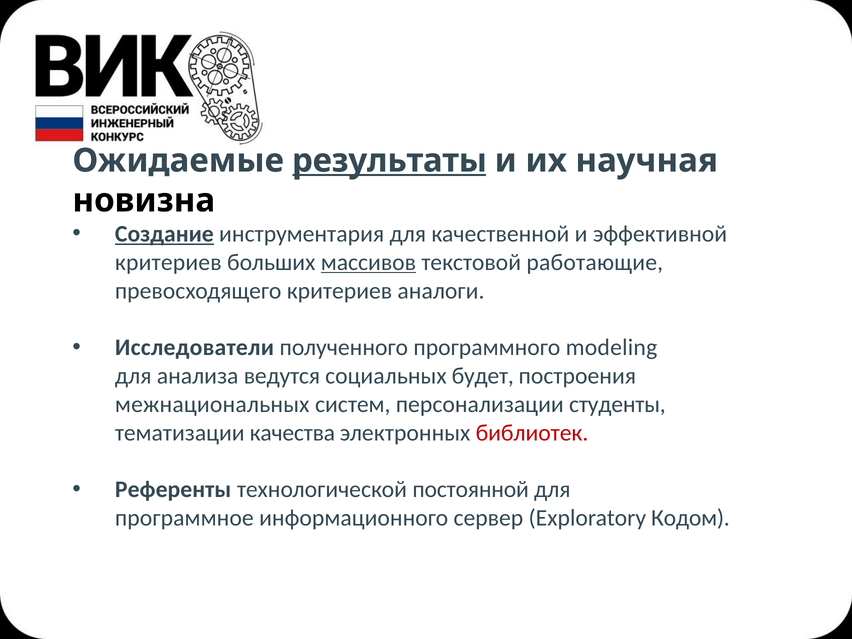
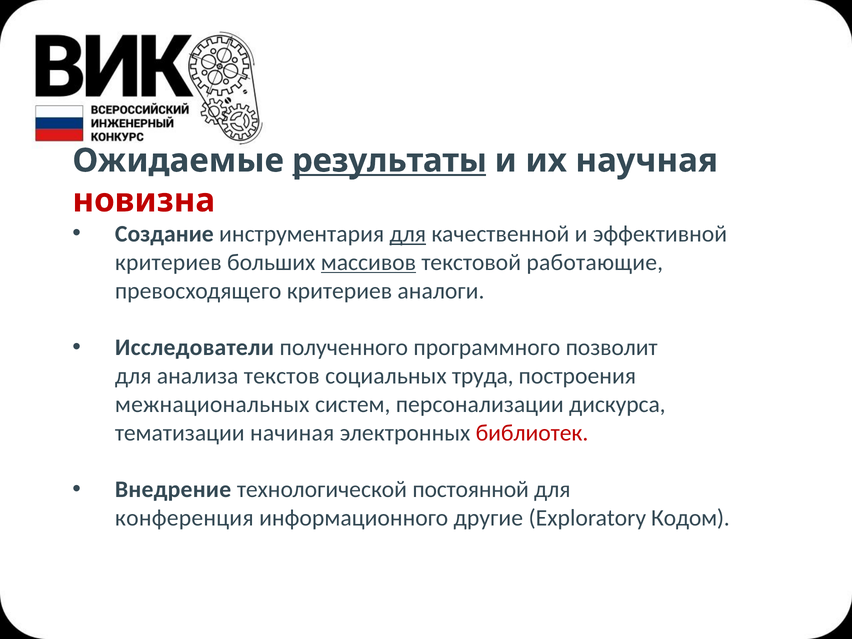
новизна colour: black -> red (144, 200)
Создание underline: present -> none (164, 234)
для underline: none -> present (408, 234)
modeling: modeling -> позволит (612, 348)
ведутся: ведутся -> текстов (282, 376)
будет: будет -> труда (483, 376)
студенты: студенты -> дискурса (617, 404)
качества: качества -> начиная (292, 433)
Референты: Референты -> Внедрение (173, 490)
программное: программное -> конференция (184, 518)
сервер: сервер -> другие (488, 518)
